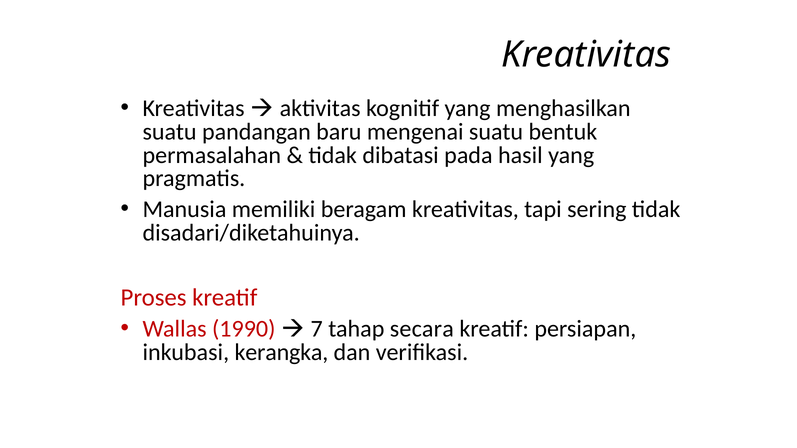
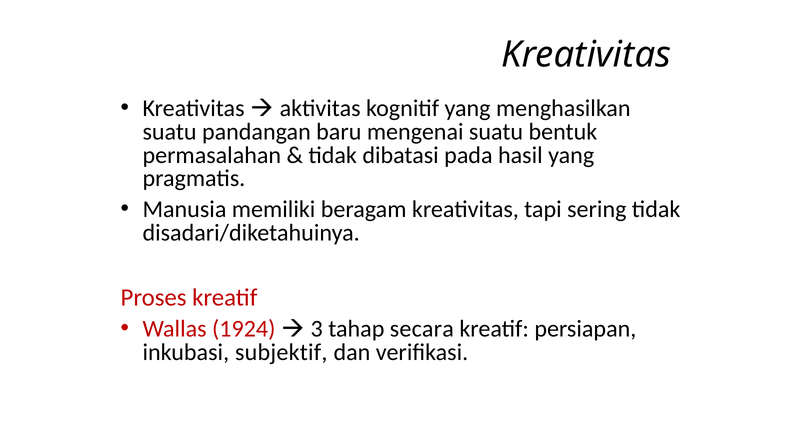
1990: 1990 -> 1924 (244, 329)
7: 7 -> 3 (317, 329)
kerangka: kerangka -> subjektif (281, 352)
